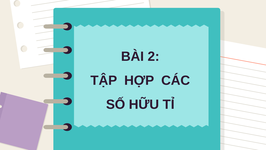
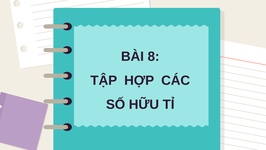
2: 2 -> 8 (154, 56)
